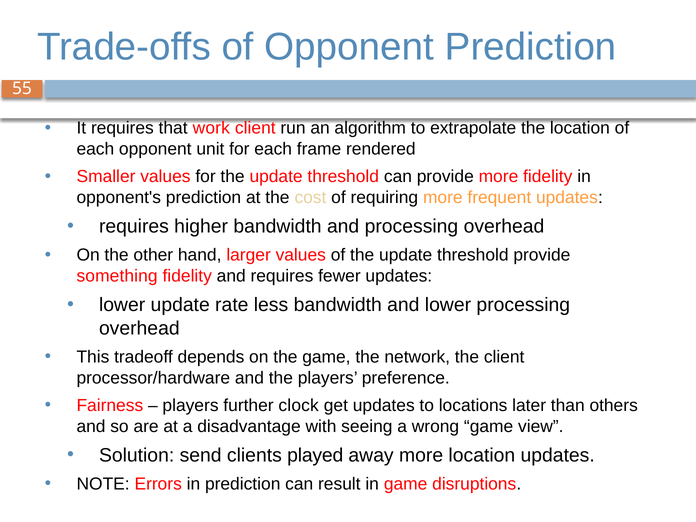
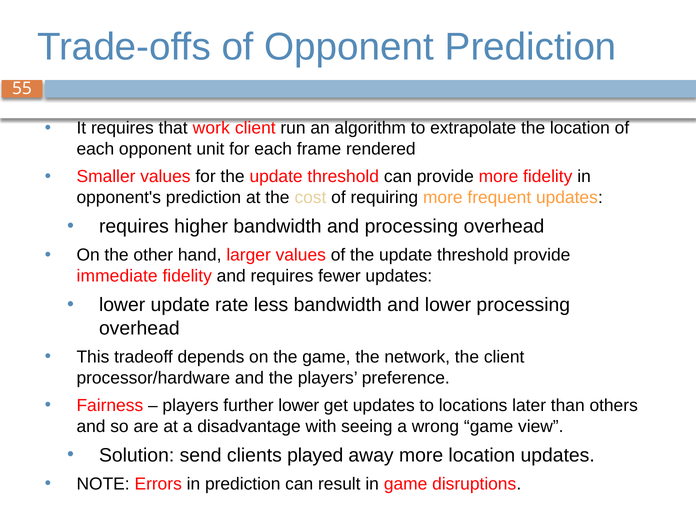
something: something -> immediate (117, 276)
further clock: clock -> lower (299, 405)
